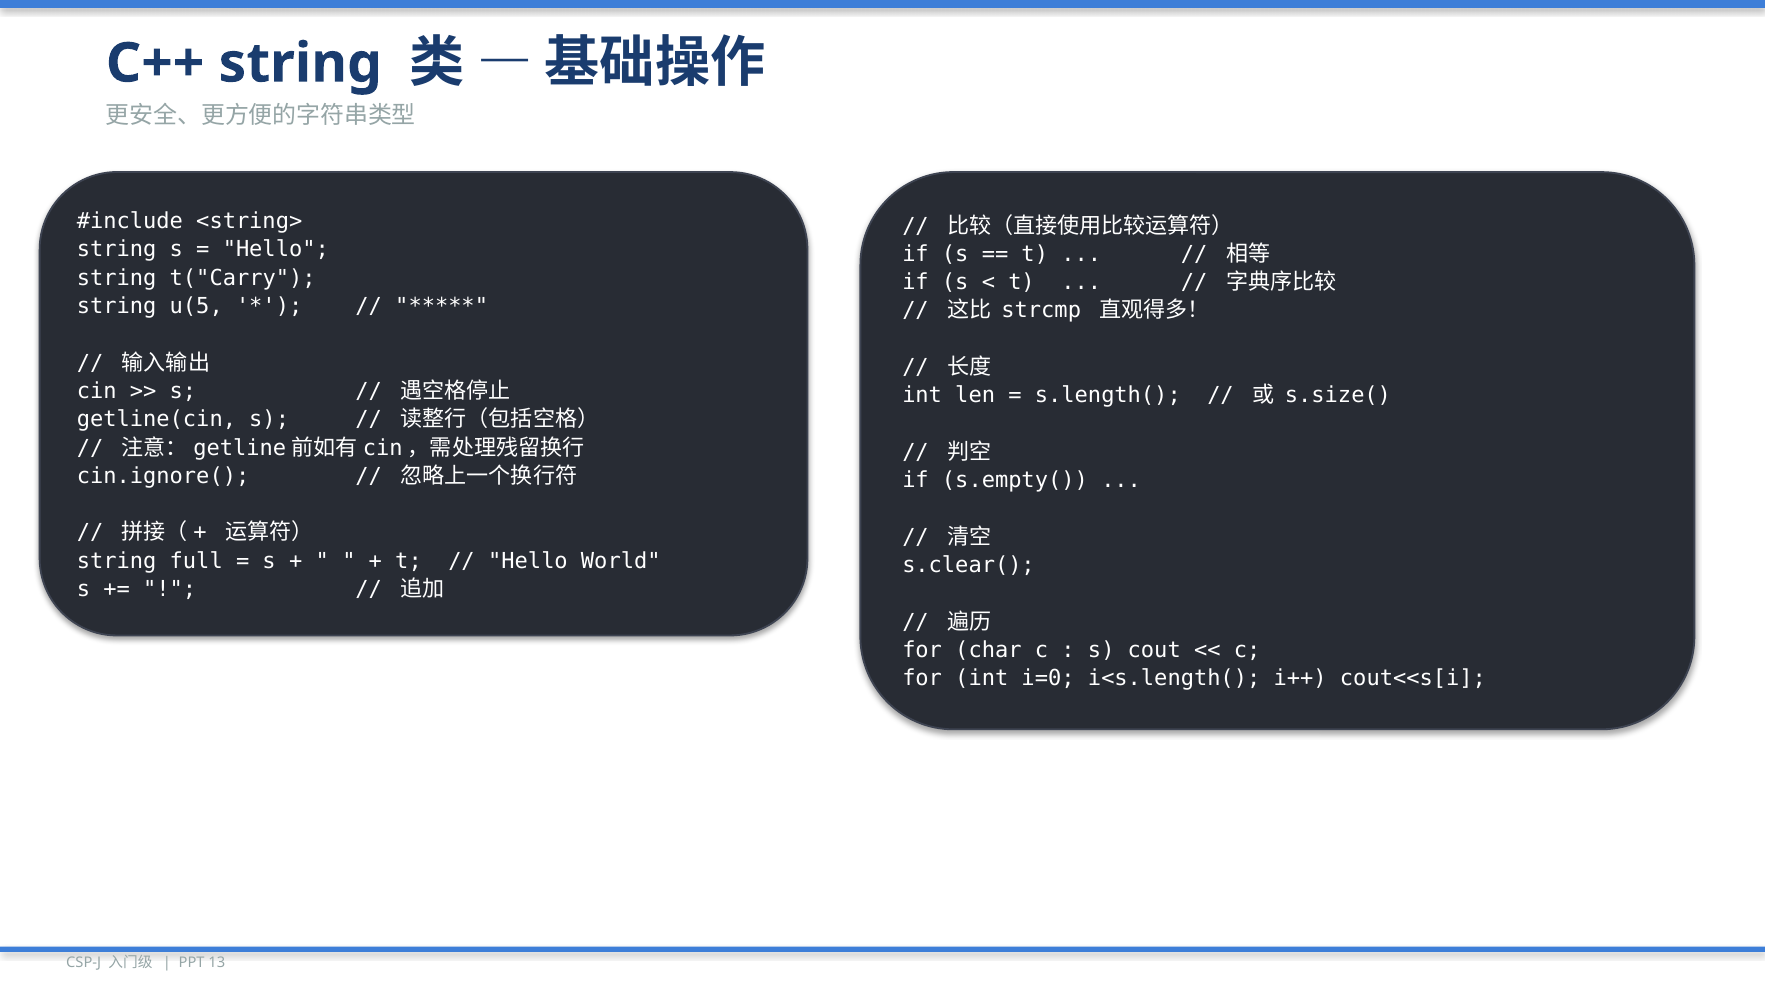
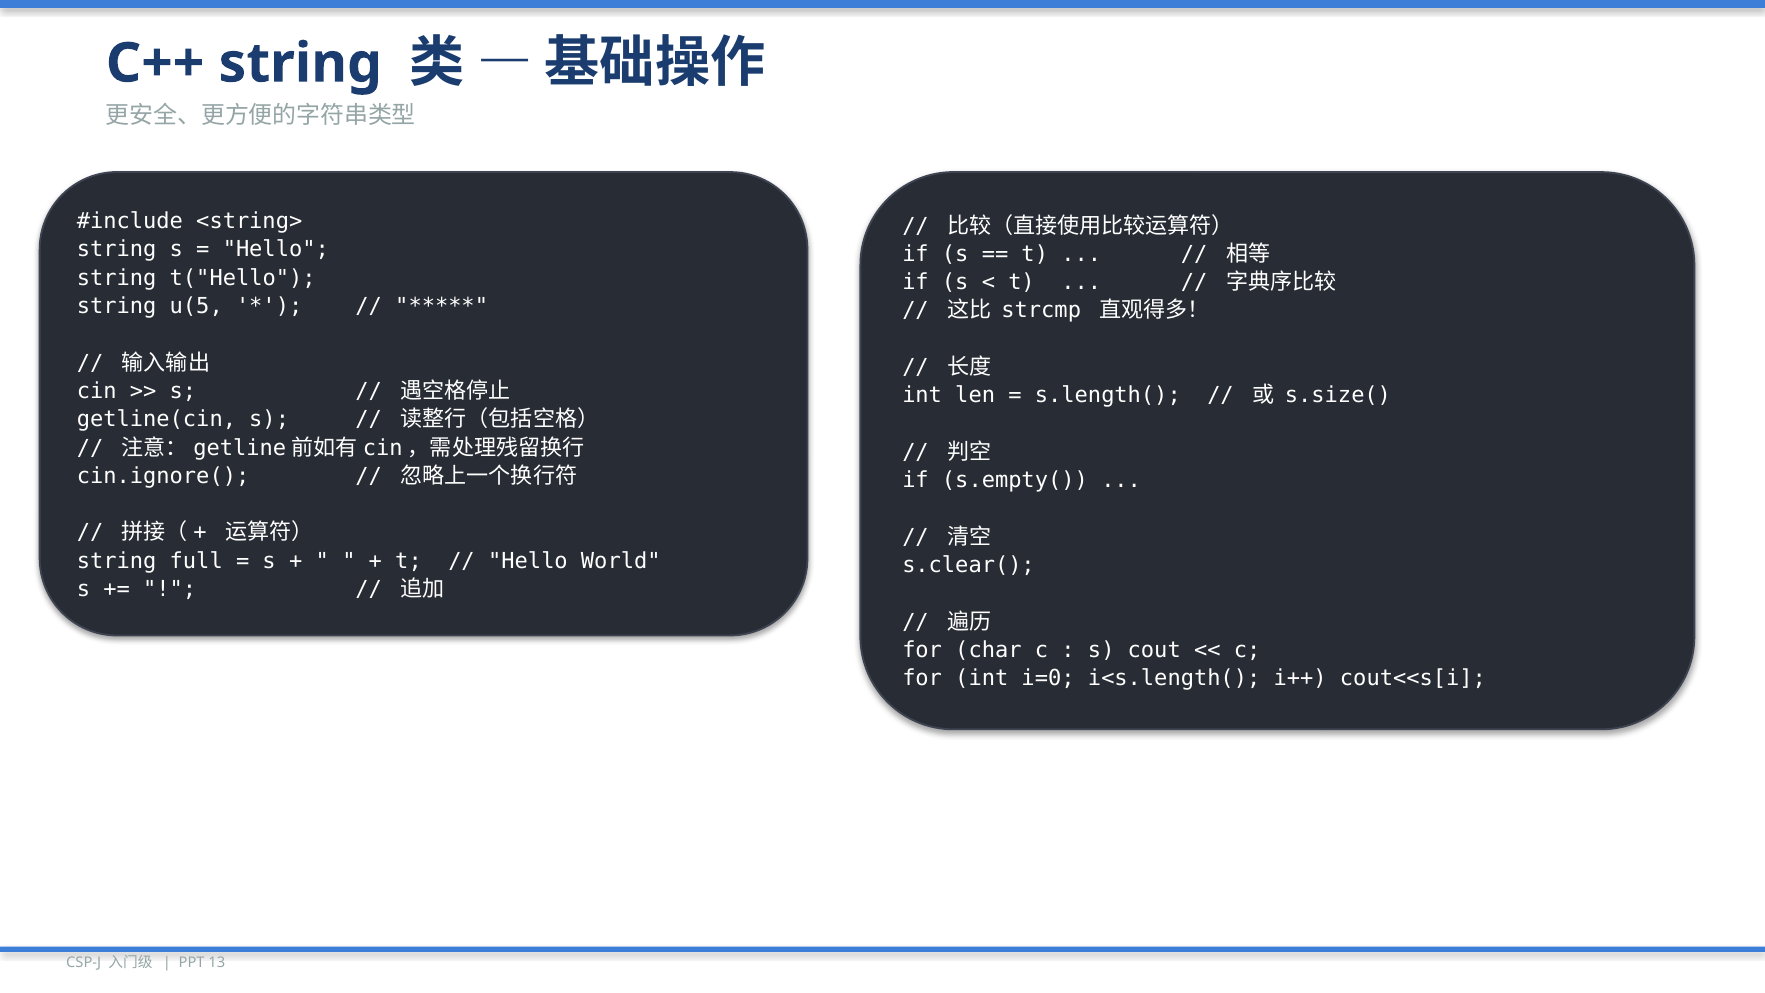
t("Carry: t("Carry -> t("Hello (243, 278)
